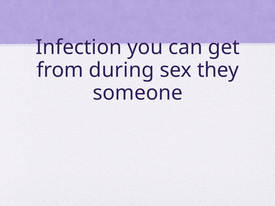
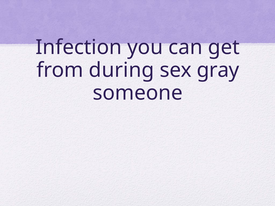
they: they -> gray (218, 70)
